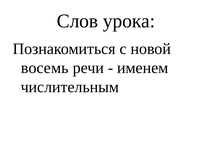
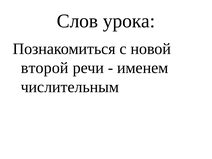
восемь: восемь -> второй (45, 68)
